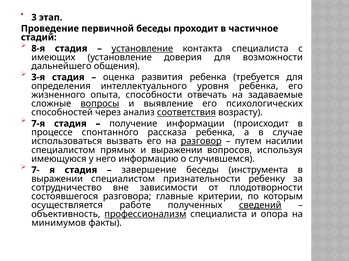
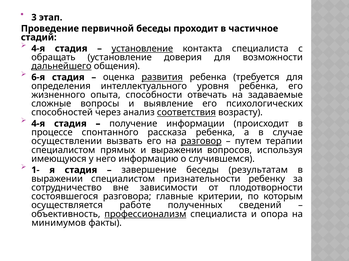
8-я: 8-я -> 4-я (38, 49)
имеющих: имеющих -> обращать (53, 57)
дальнейшего underline: none -> present (61, 66)
3-я: 3-я -> 6-я (38, 77)
развития underline: none -> present (162, 77)
вопросы underline: present -> none (100, 104)
7-я: 7-я -> 4-я (38, 124)
использоваться: использоваться -> осуществлении (67, 142)
насилии: насилии -> терапии (284, 142)
7-: 7- -> 1- (35, 170)
инструмента: инструмента -> результатам (258, 170)
сведений underline: present -> none (260, 206)
